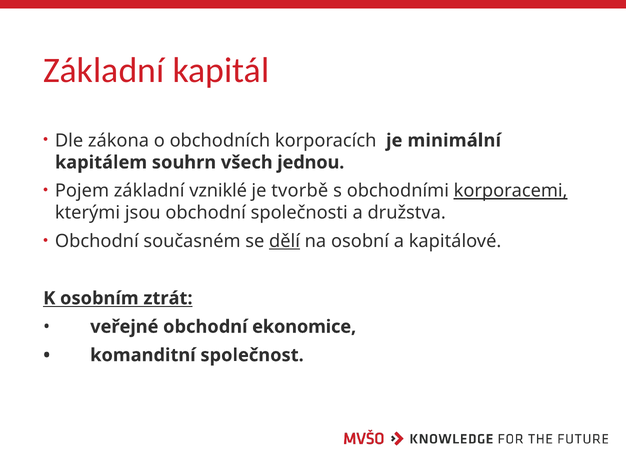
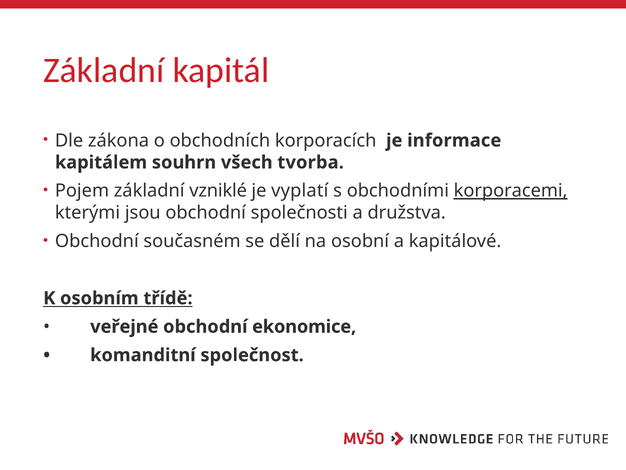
minimální: minimální -> informace (454, 140)
jednou: jednou -> tvorba (311, 162)
tvorbě: tvorbě -> vyplatí (300, 191)
dělí underline: present -> none (285, 241)
ztrát: ztrát -> třídě (168, 298)
